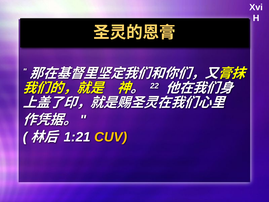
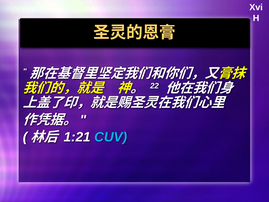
CUV colour: yellow -> light blue (111, 137)
